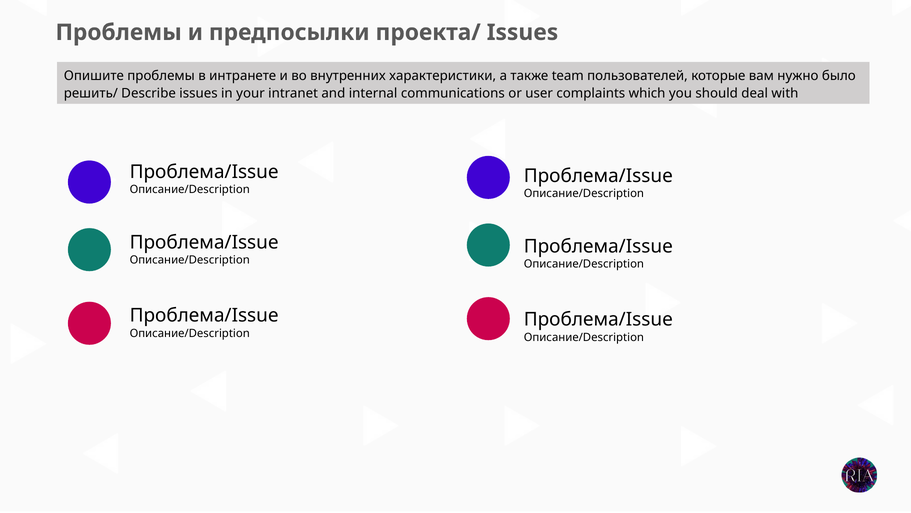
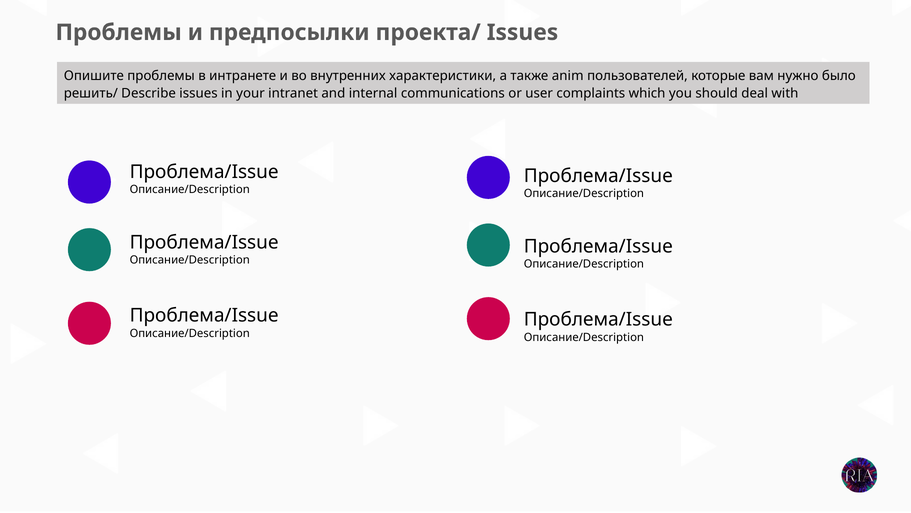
team: team -> anim (568, 76)
